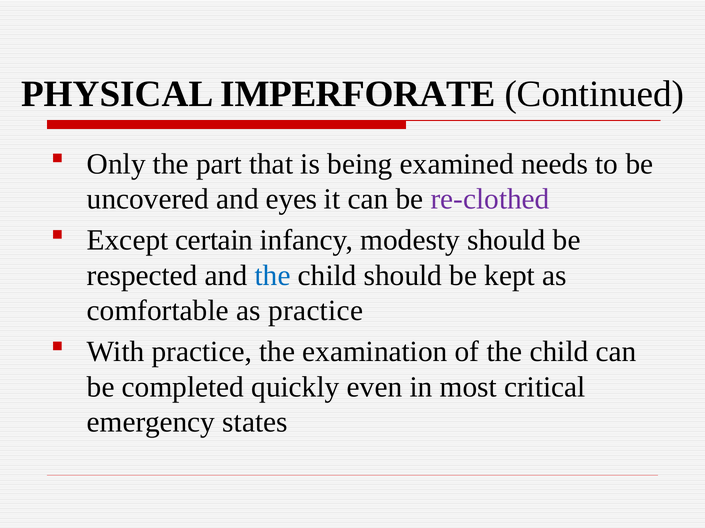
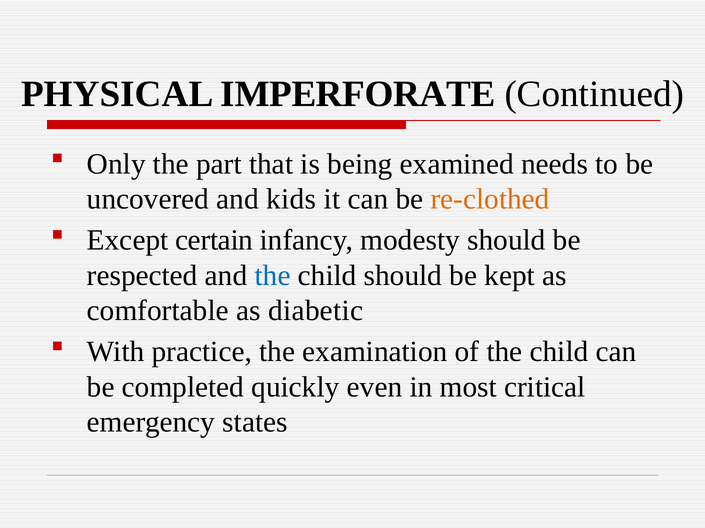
eyes: eyes -> kids (291, 199)
re-clothed colour: purple -> orange (490, 199)
as practice: practice -> diabetic (316, 311)
